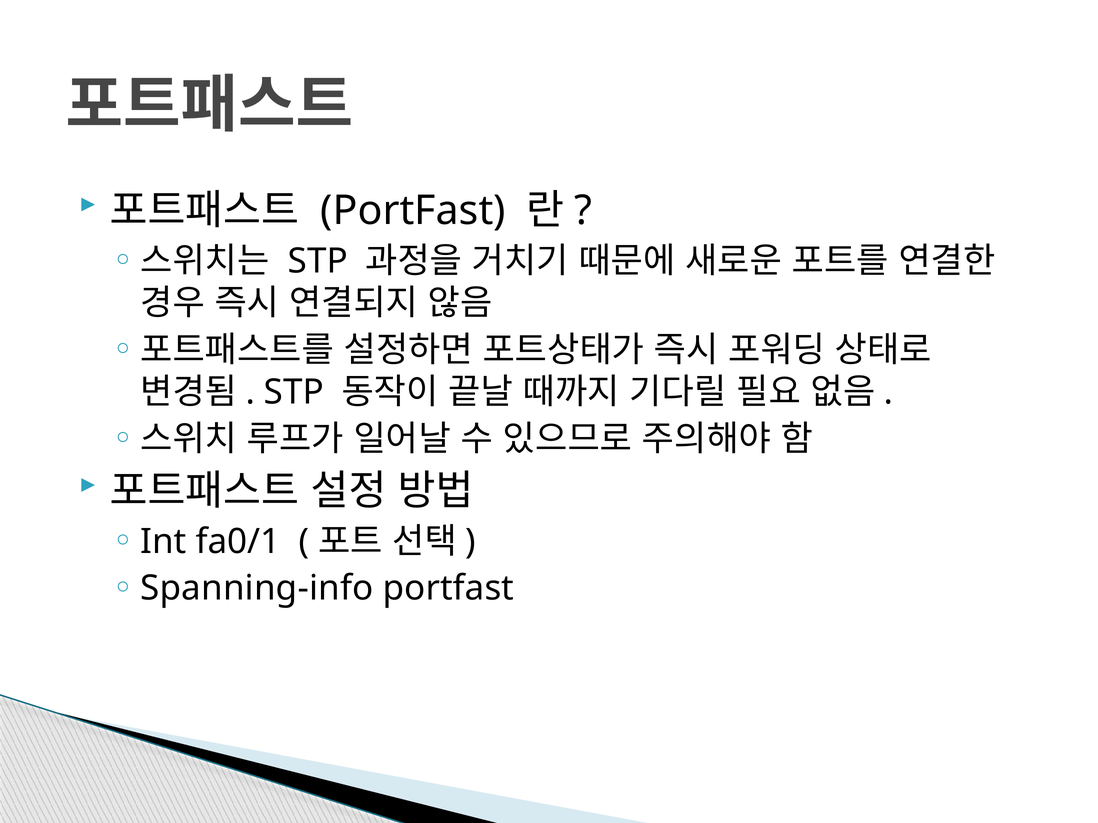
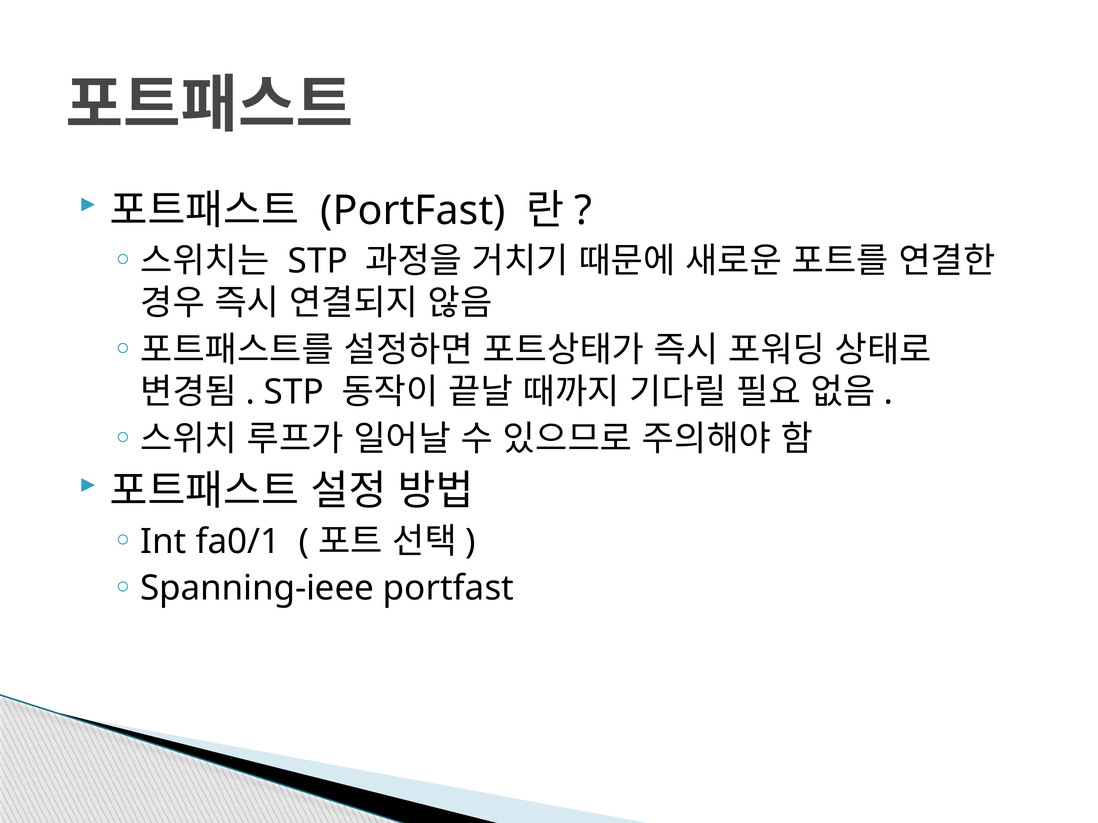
Spanning-info: Spanning-info -> Spanning-ieee (257, 589)
